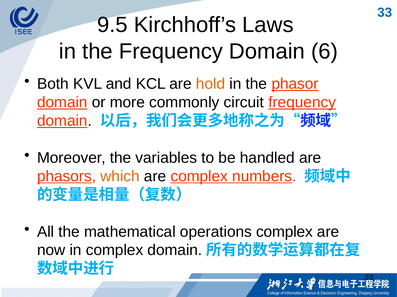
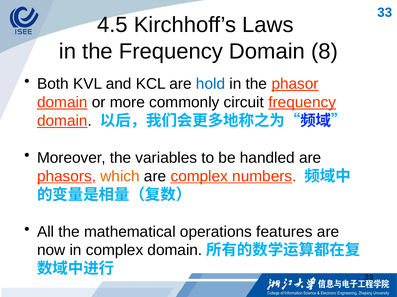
9.5: 9.5 -> 4.5 (112, 25)
6: 6 -> 8 (325, 52)
hold colour: orange -> blue (211, 84)
operations complex: complex -> features (284, 232)
